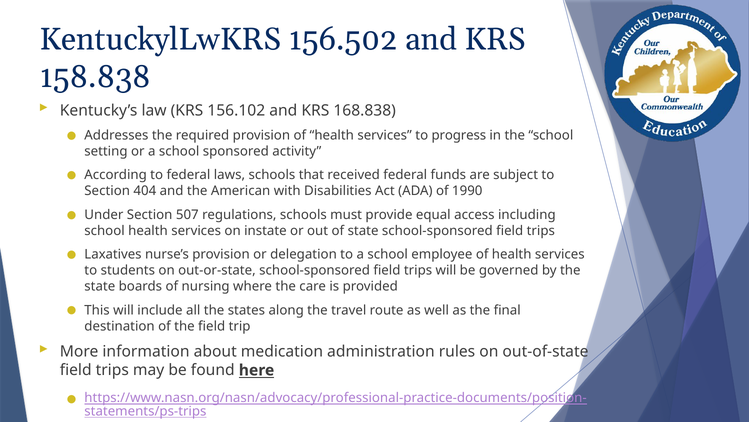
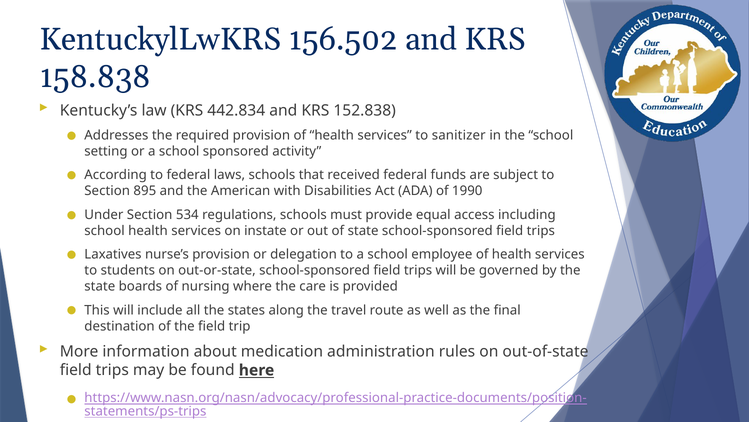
156.102: 156.102 -> 442.834 (236, 110)
168.838: 168.838 -> 152.838 (365, 110)
progress: progress -> sanitizer (459, 135)
404: 404 -> 895 (145, 191)
507: 507 -> 534 (187, 214)
